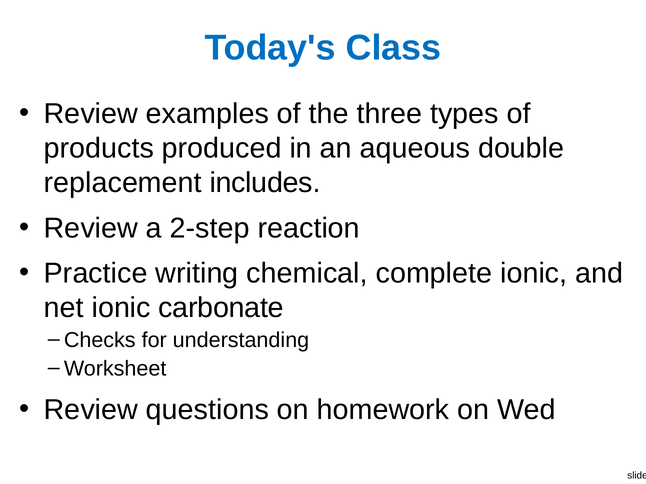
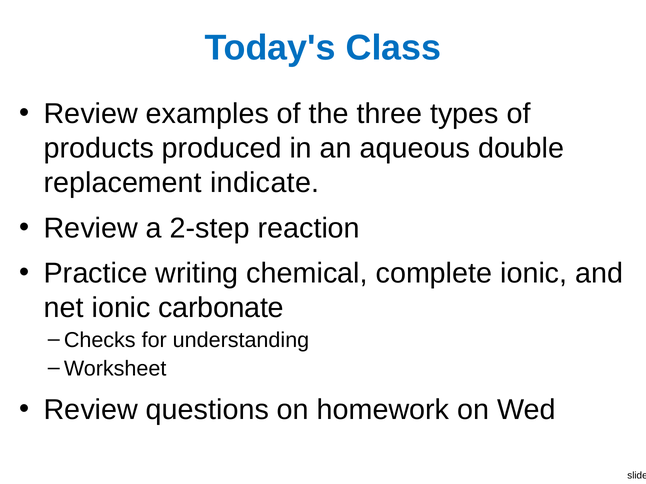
includes: includes -> indicate (265, 183)
